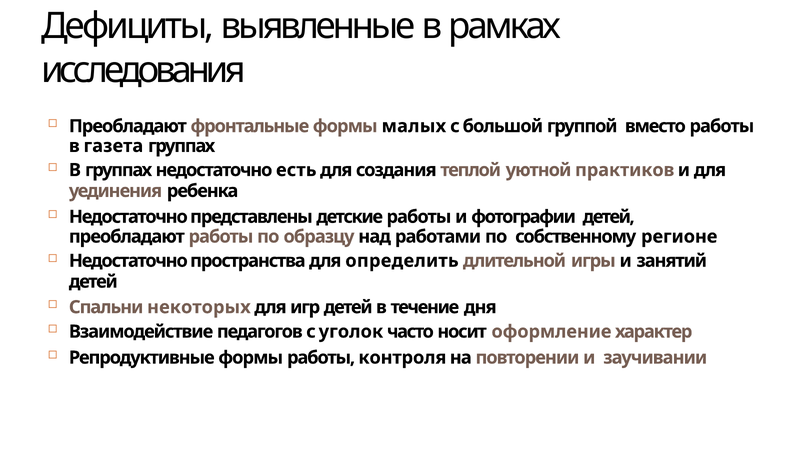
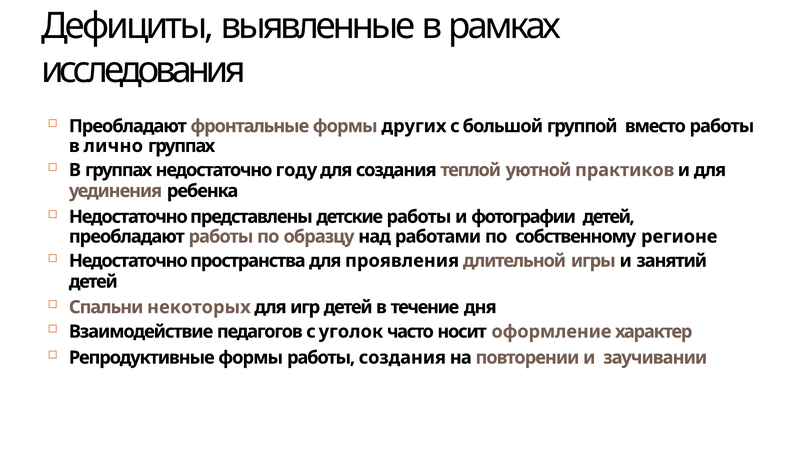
малых: малых -> других (414, 126)
газета: газета -> лично (113, 146)
есть: есть -> году (296, 170)
определить: определить -> проявления (402, 261)
работы контроля: контроля -> создания (402, 358)
